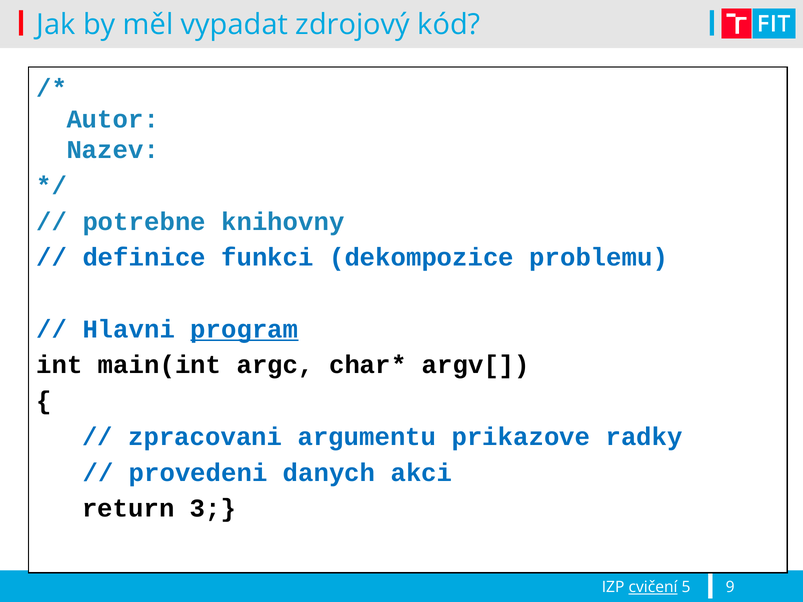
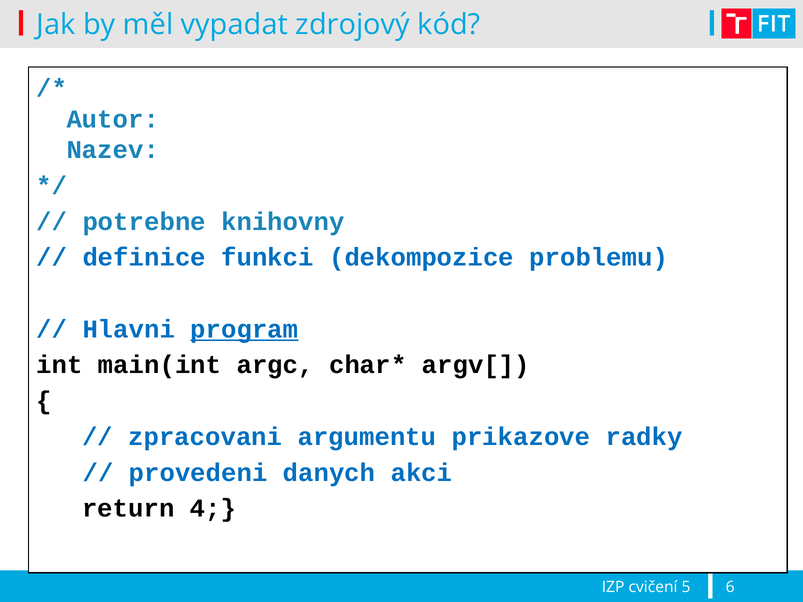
3: 3 -> 4 (213, 509)
cvičení underline: present -> none (653, 587)
9: 9 -> 6 (730, 587)
